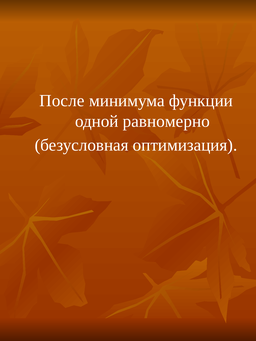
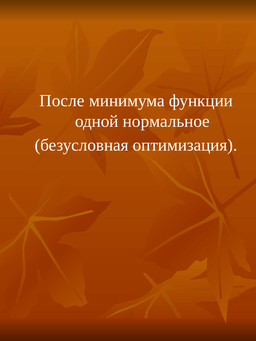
равномерно: равномерно -> нормальное (166, 121)
